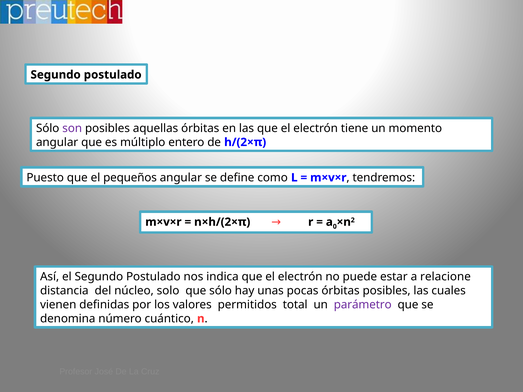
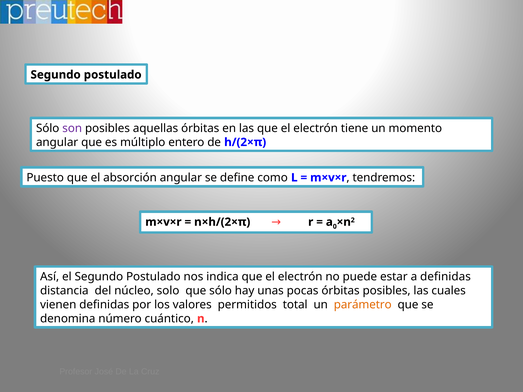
pequeños: pequeños -> absorción (130, 178)
a relacione: relacione -> definidas (446, 277)
parámetro colour: purple -> orange (363, 305)
